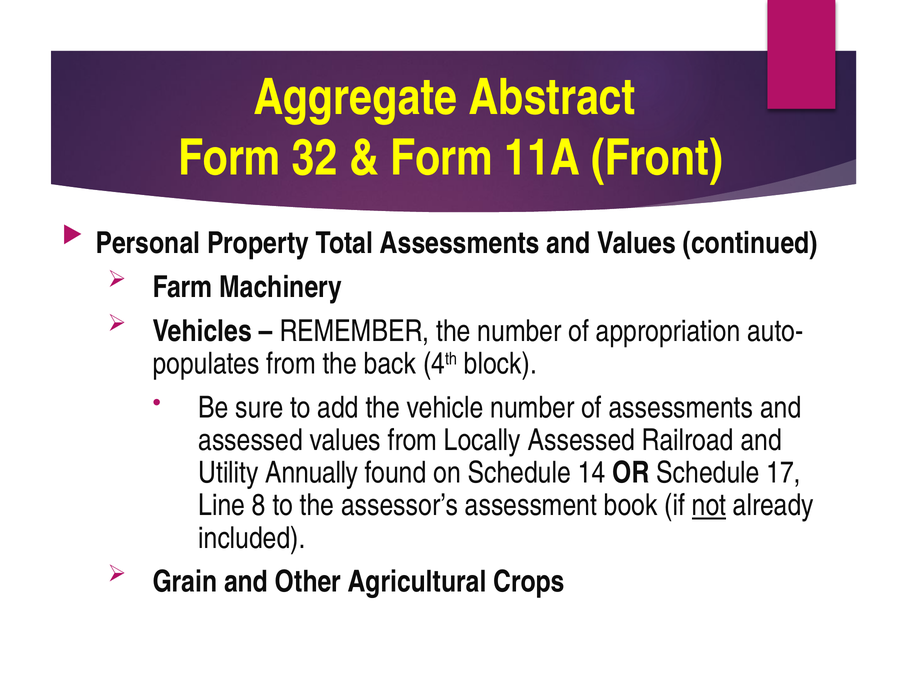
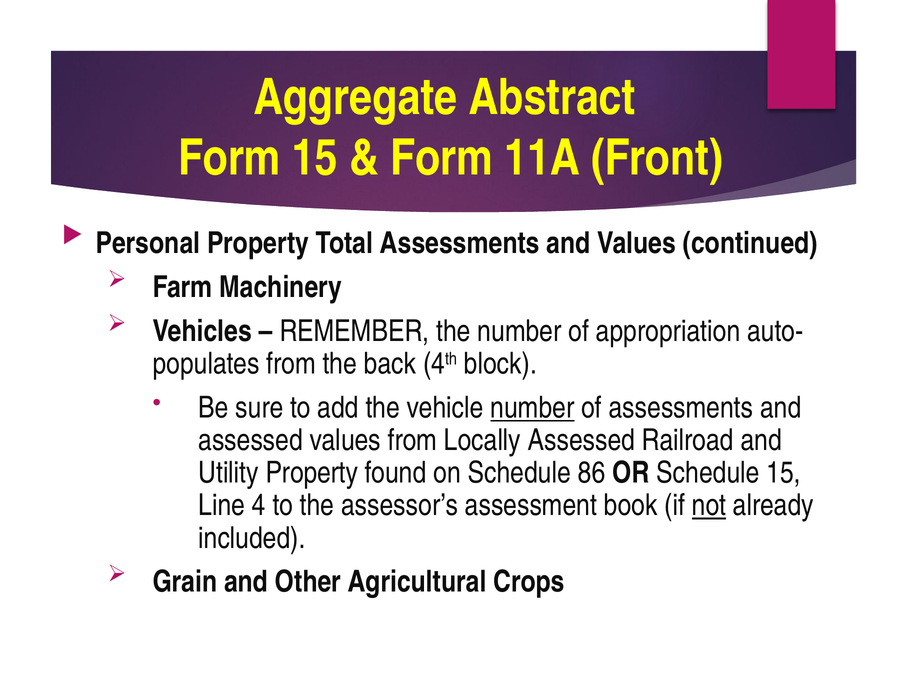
Form 32: 32 -> 15 (315, 158)
number underline: none -> present (532, 408)
Utility Annually: Annually -> Property (312, 473)
14: 14 -> 86 (592, 473)
Schedule 17: 17 -> 15 (784, 473)
8: 8 -> 4 (259, 506)
